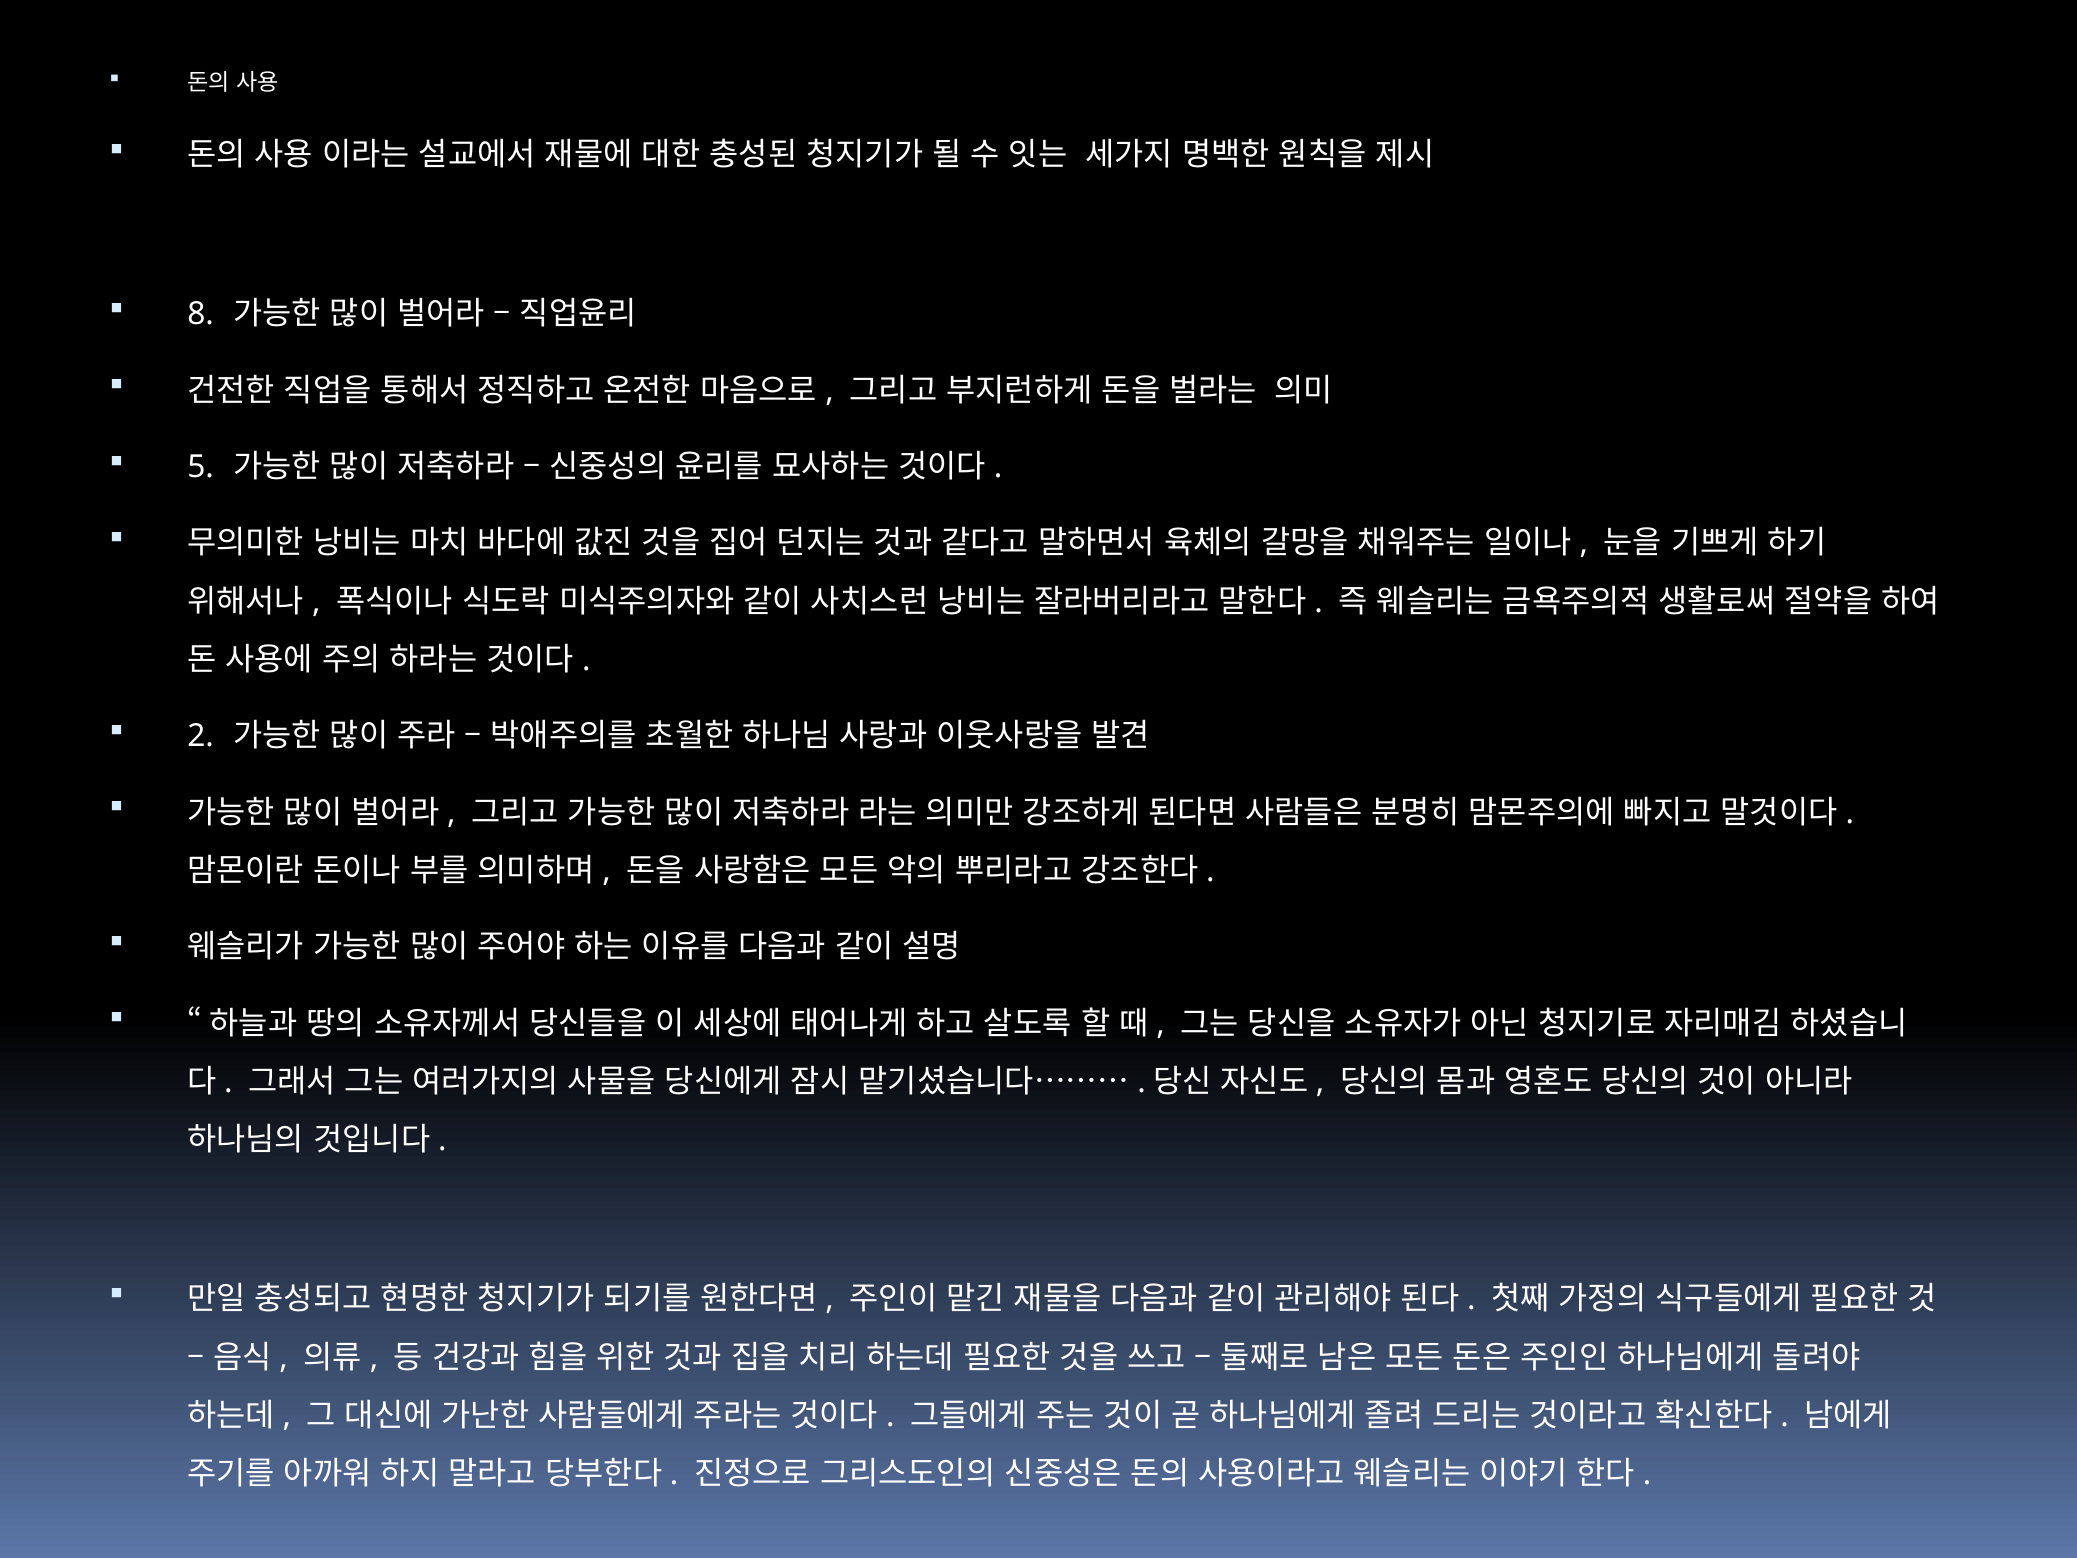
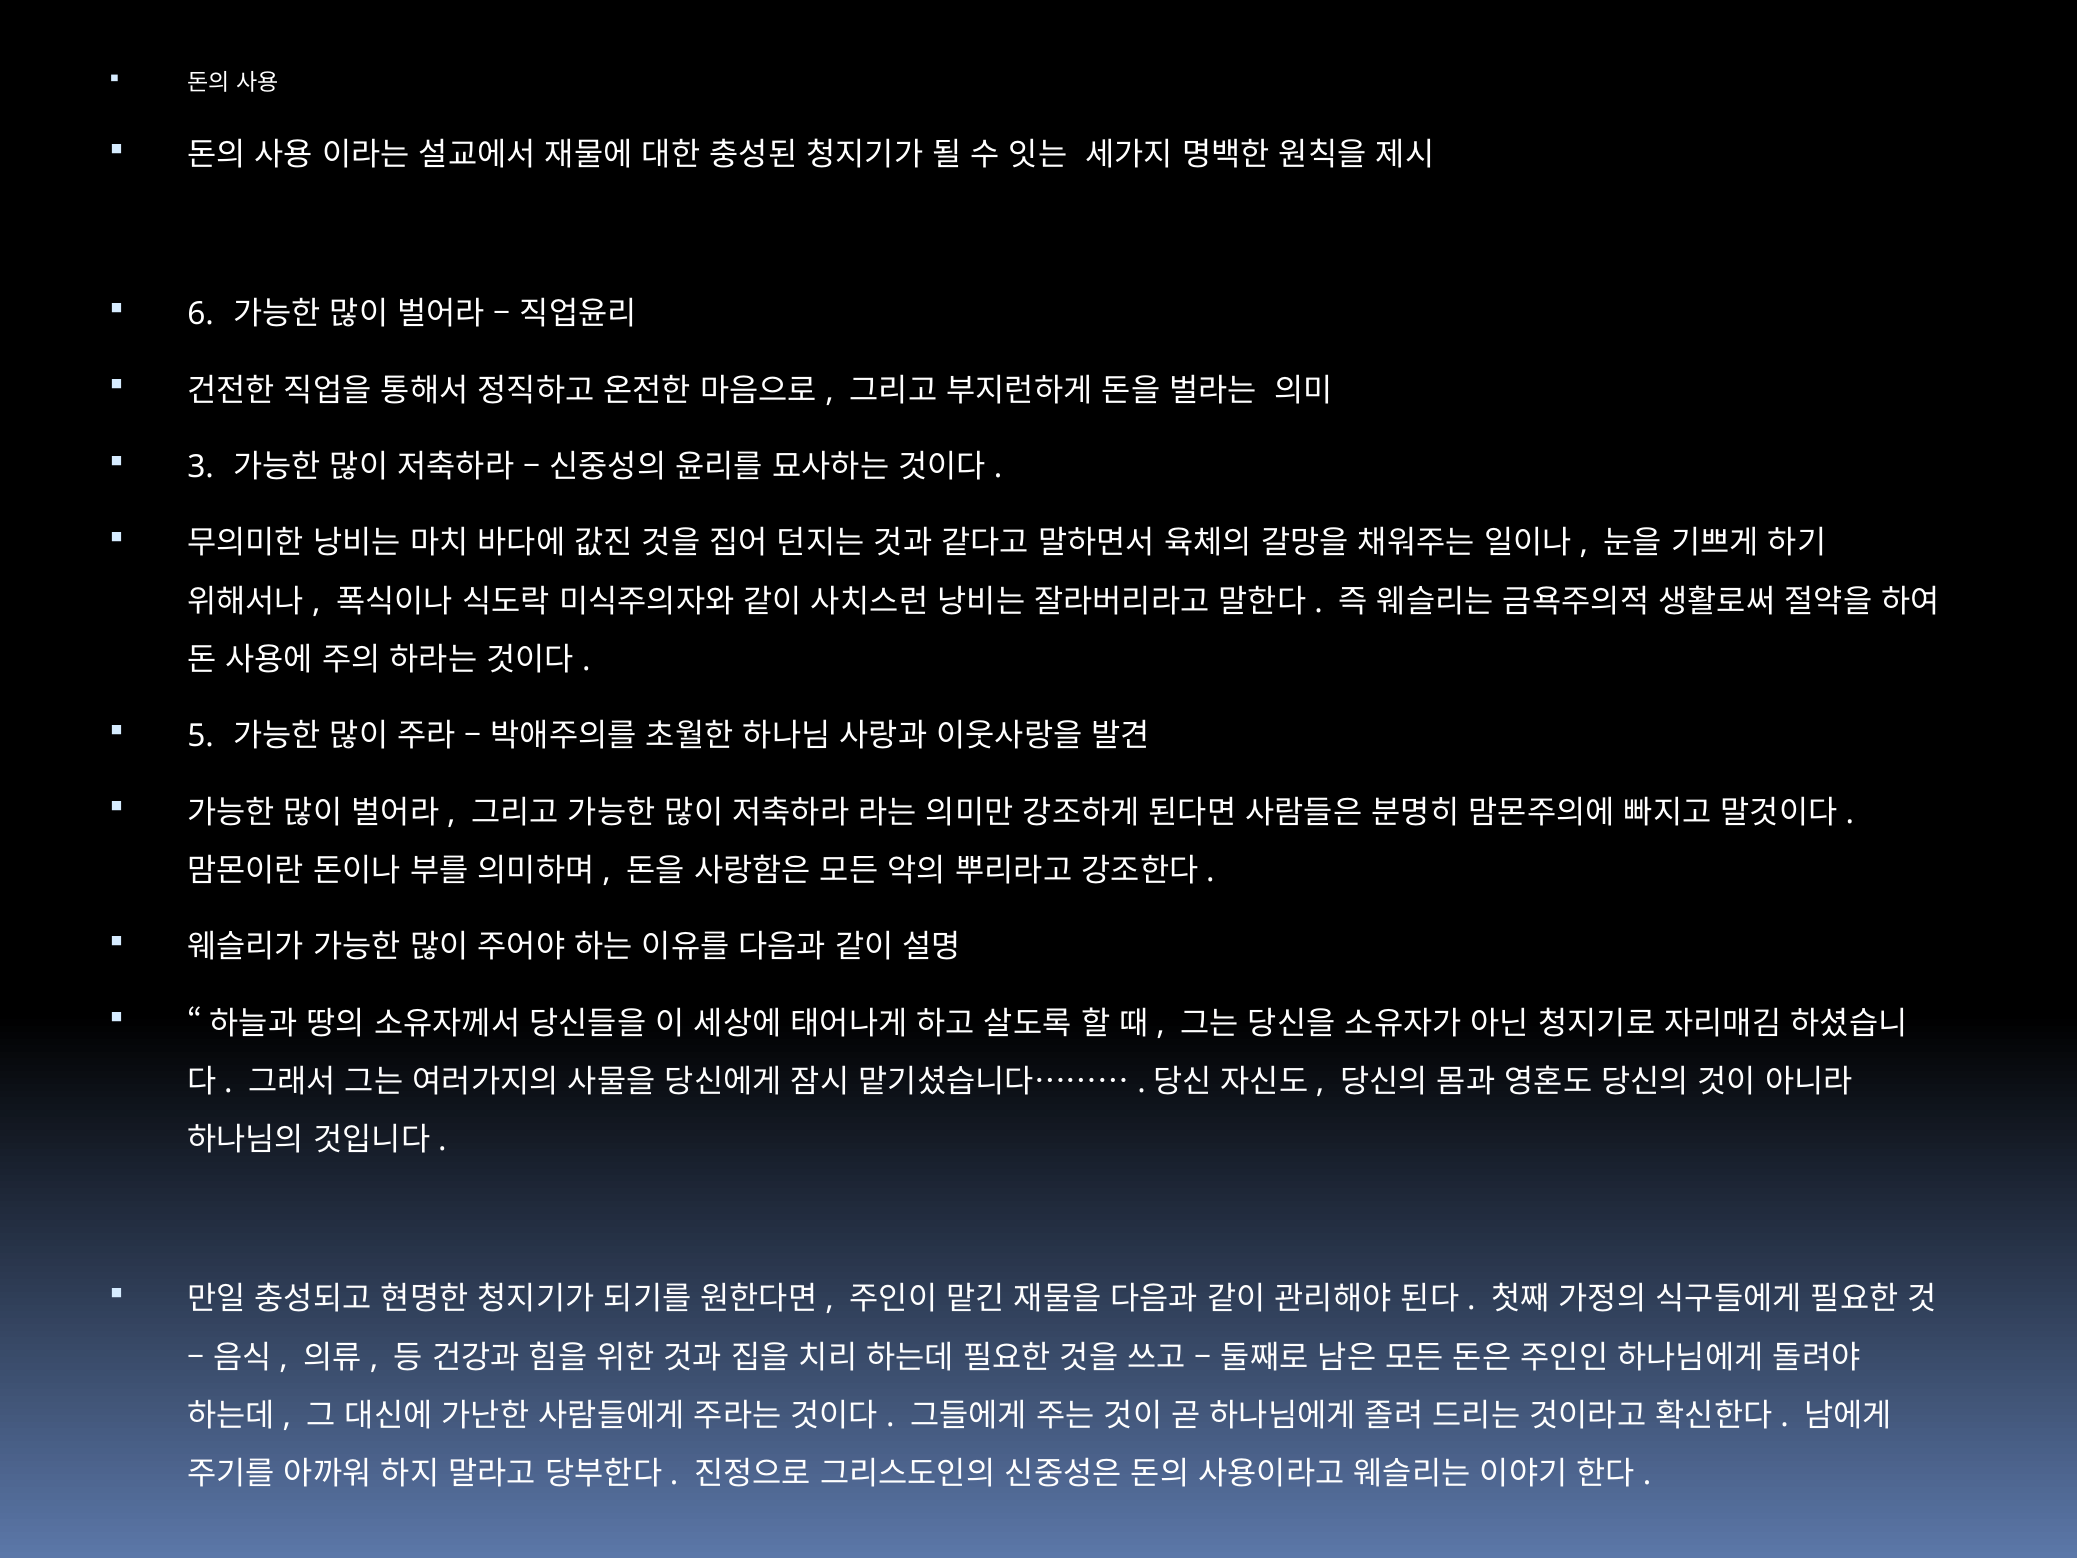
8: 8 -> 6 (201, 314)
5: 5 -> 3 (201, 467)
2: 2 -> 5 (201, 736)
